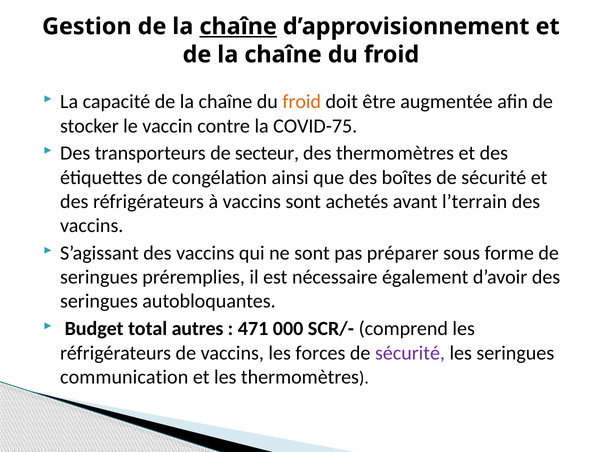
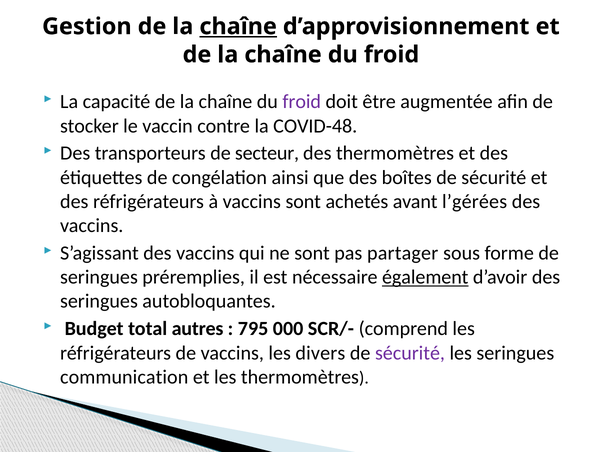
froid colour: orange -> purple (302, 102)
COVID-75: COVID-75 -> COVID-48 (315, 126)
l’terrain: l’terrain -> l’gérées (475, 201)
préparer: préparer -> partager (403, 253)
également underline: none -> present (425, 277)
471: 471 -> 795 (253, 328)
forces: forces -> divers (320, 353)
